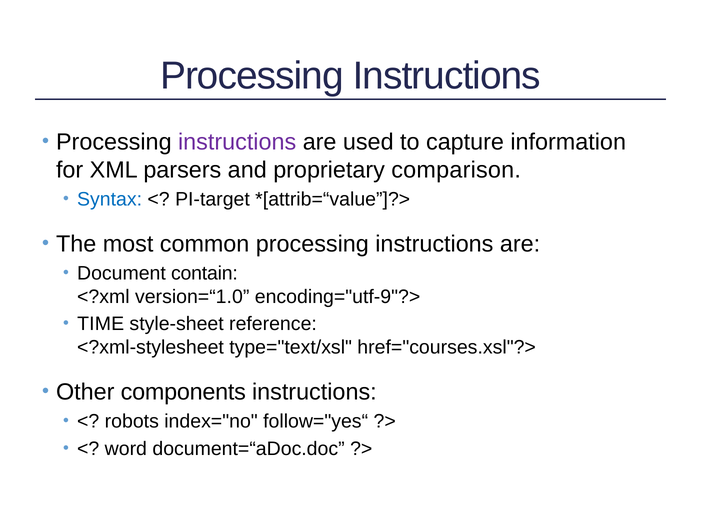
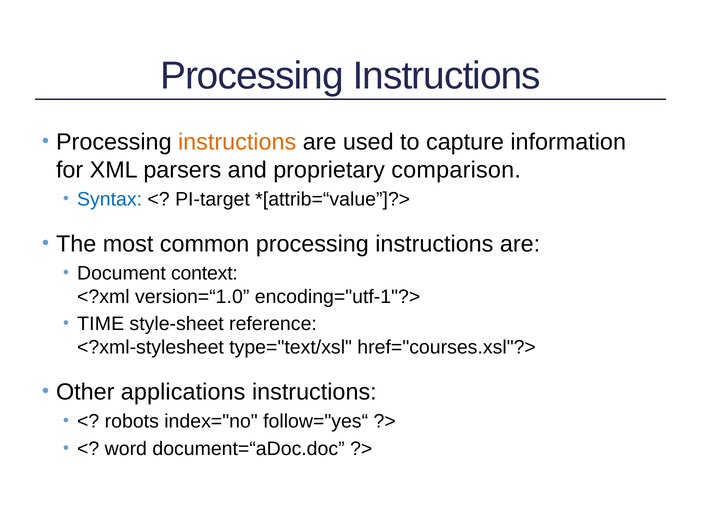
instructions colour: purple -> orange (237, 142)
contain: contain -> context (204, 273)
encoding="utf-9"?>: encoding="utf-9"?> -> encoding="utf-1"?> (338, 297)
components: components -> applications (183, 392)
